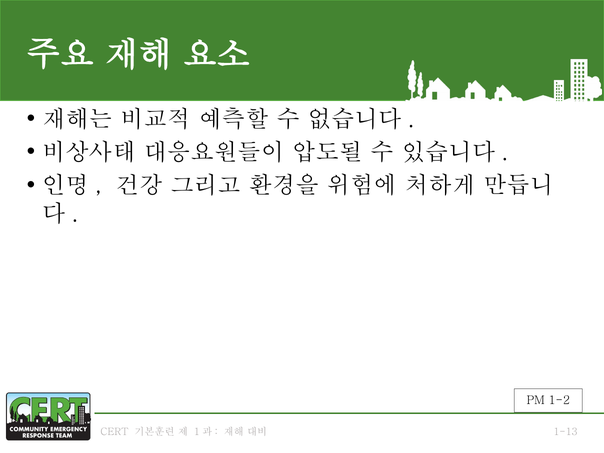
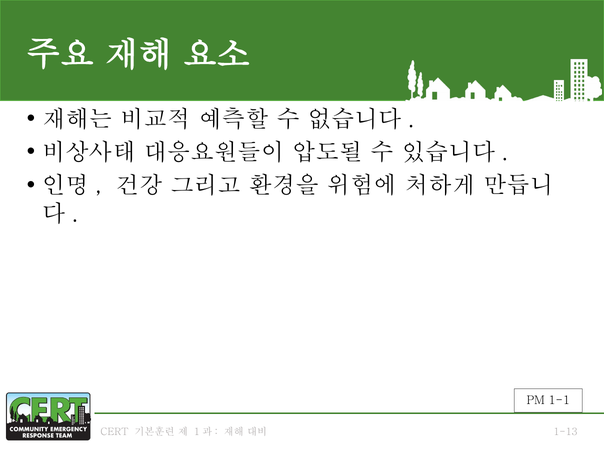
1-2: 1-2 -> 1-1 (559, 400)
